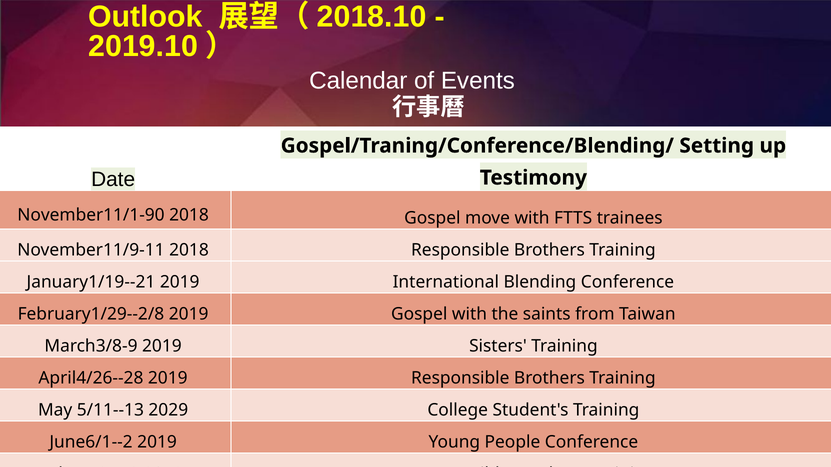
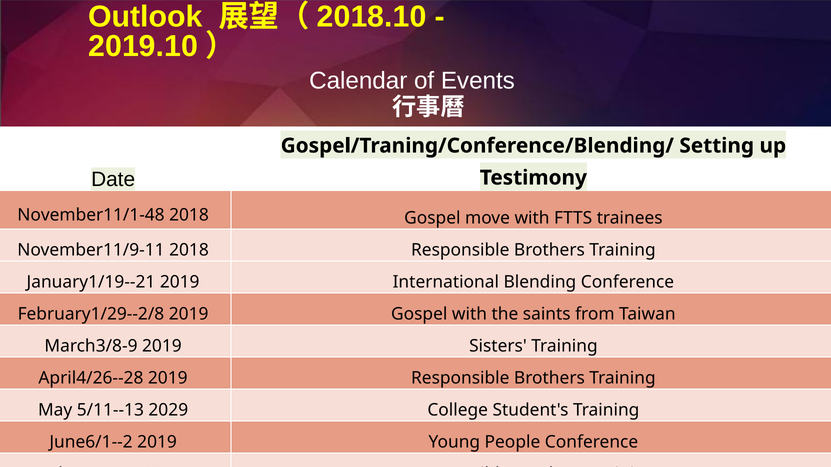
November11/1-90: November11/1-90 -> November11/1-48 (91, 215)
